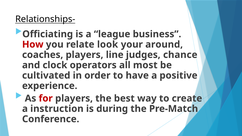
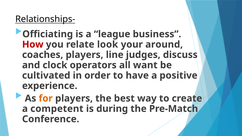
chance: chance -> discuss (180, 55)
most: most -> want (145, 65)
for colour: red -> orange (46, 98)
instruction: instruction -> competent (57, 109)
